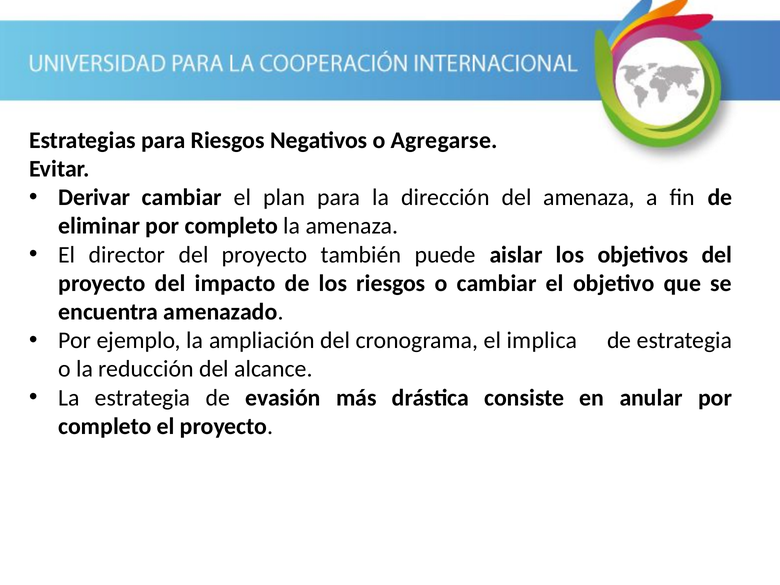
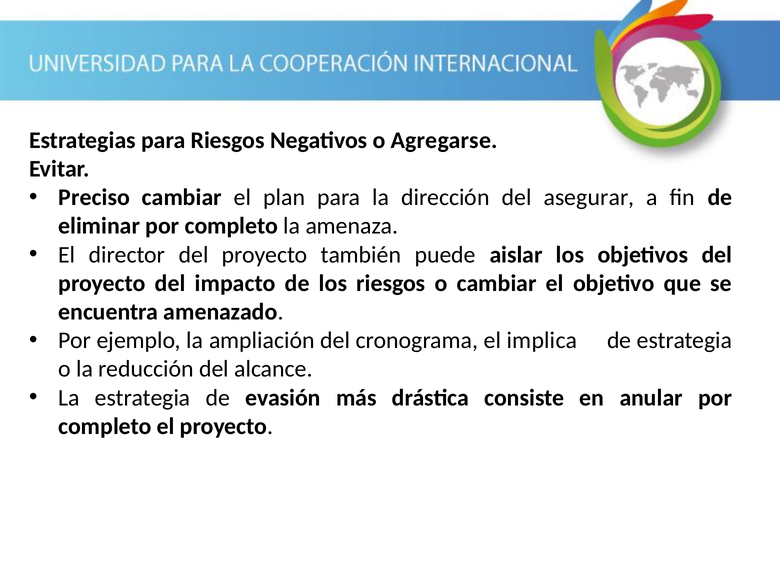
Derivar: Derivar -> Preciso (94, 198)
del amenaza: amenaza -> asegurar (589, 198)
